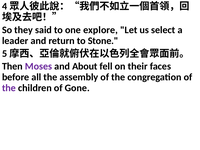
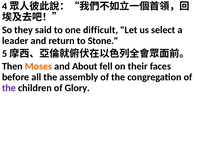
explore: explore -> difficult (101, 30)
Moses colour: purple -> orange (38, 66)
Gone: Gone -> Glory (77, 88)
